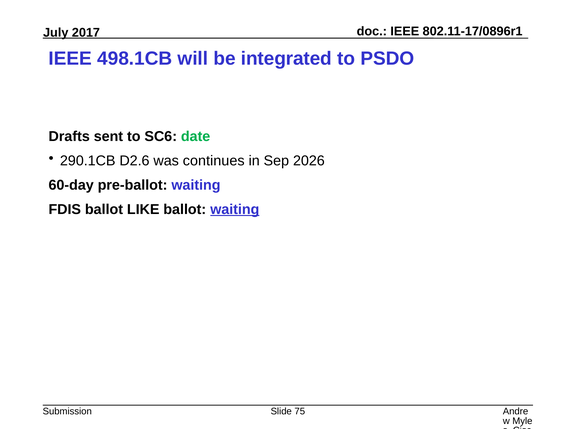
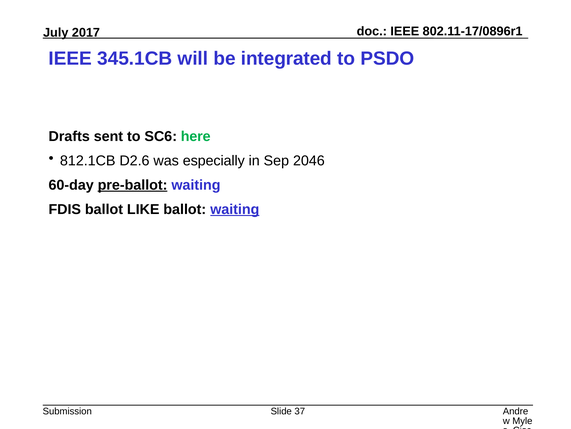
498.1CB: 498.1CB -> 345.1CB (135, 58)
date: date -> here (196, 136)
290.1CB: 290.1CB -> 812.1CB (88, 160)
continues: continues -> especially (214, 160)
2026: 2026 -> 2046 (309, 160)
pre-ballot underline: none -> present (133, 185)
75: 75 -> 37 (300, 411)
